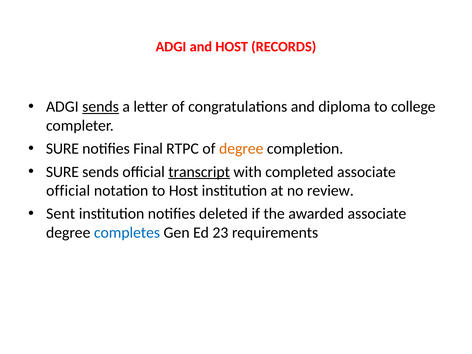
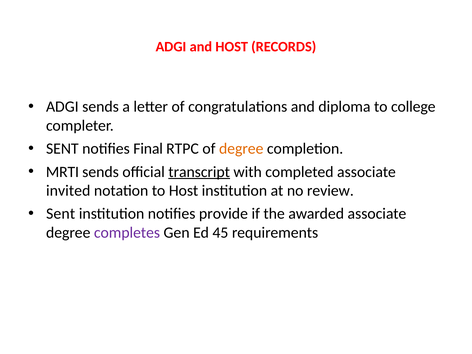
sends underline: present -> none (101, 107)
SURE: SURE -> SENT (62, 149)
SURE: SURE -> MRTI (62, 172)
official: official -> invited (68, 191)
deleted: deleted -> provide (223, 214)
completes colour: blue -> purple (127, 233)
23: 23 -> 45 (220, 233)
